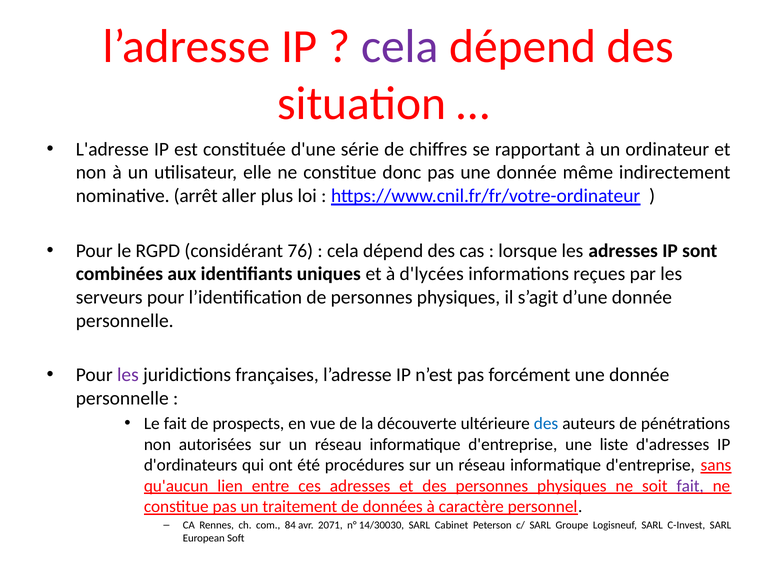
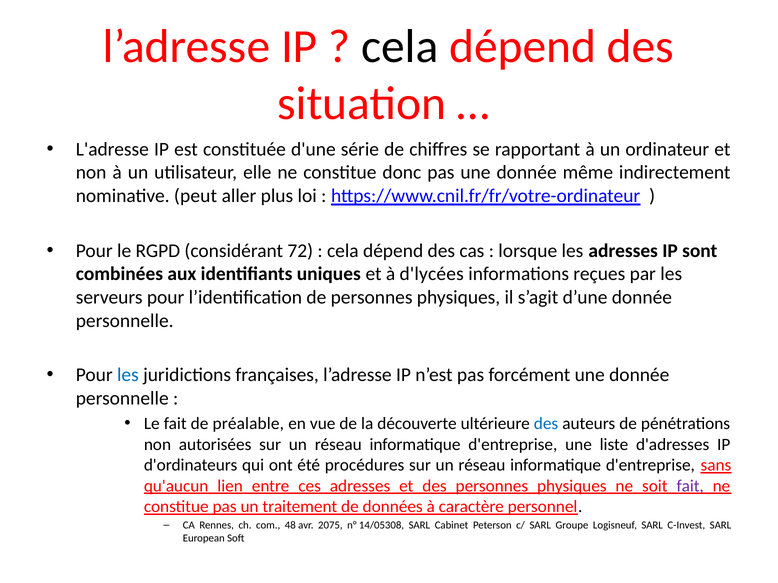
cela colour: purple -> black (400, 47)
arrêt: arrêt -> peut (196, 196)
76: 76 -> 72 (300, 251)
les colour: purple -> blue (128, 375)
prospects: prospects -> préalable (248, 424)
84: 84 -> 48 (290, 526)
2071: 2071 -> 2075 (330, 526)
14/30030: 14/30030 -> 14/05308 (382, 526)
